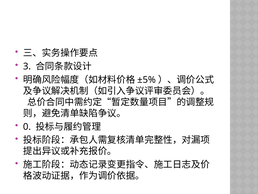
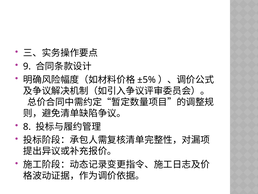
3: 3 -> 9 (27, 66)
0: 0 -> 8 (27, 126)
